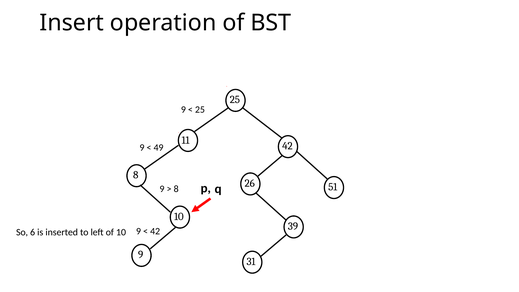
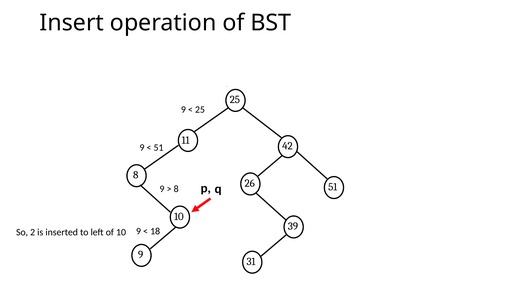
49: 49 -> 51 (159, 148)
42: 42 -> 18 (155, 231)
6: 6 -> 2 (33, 232)
